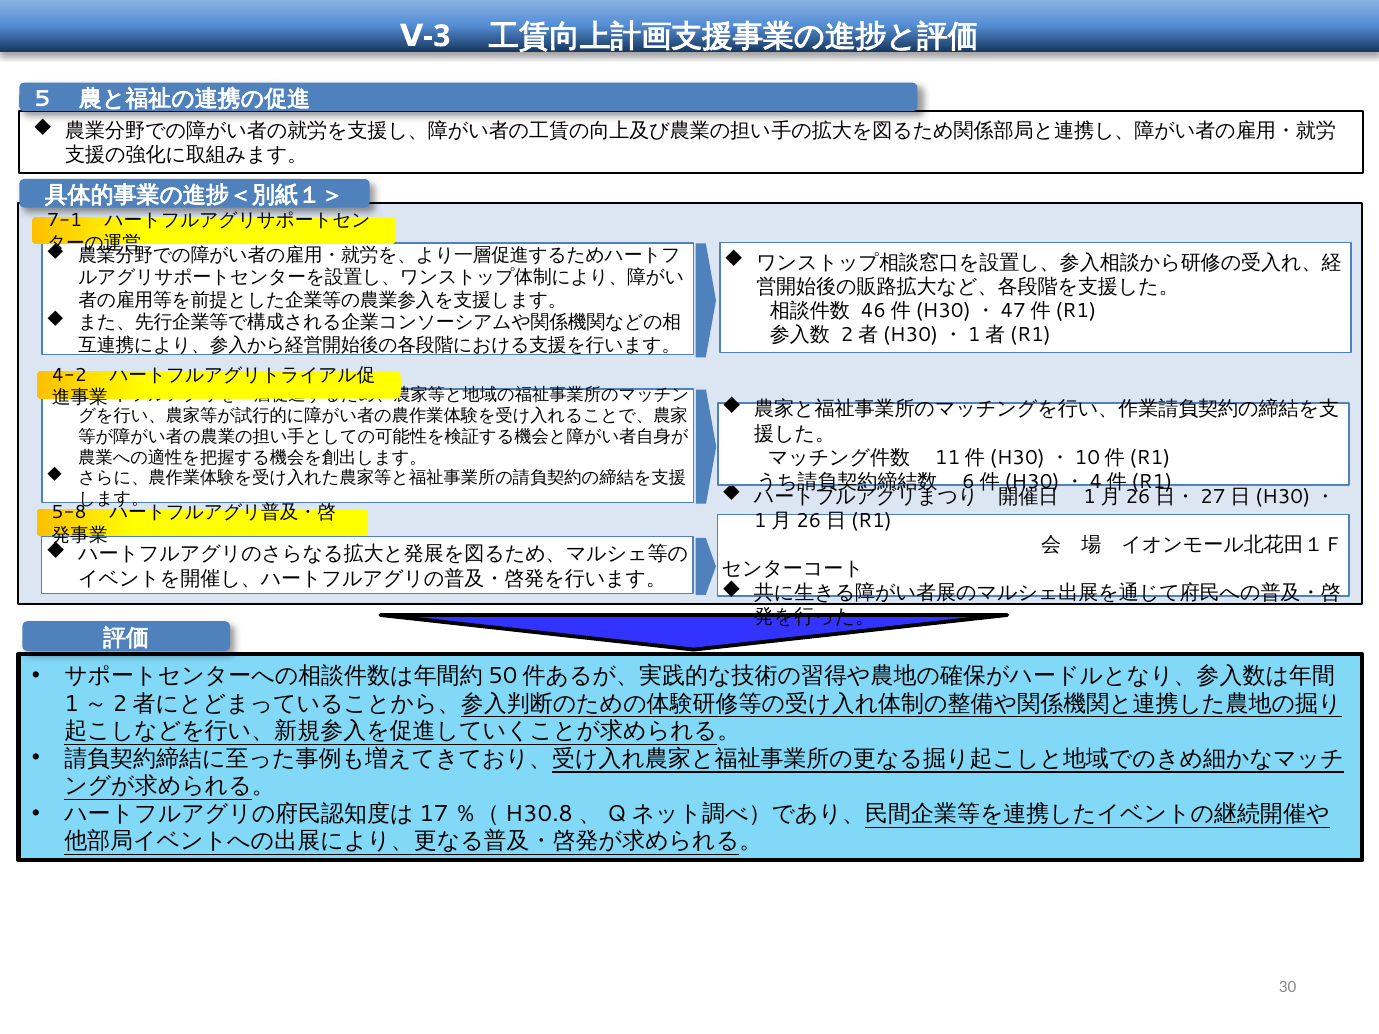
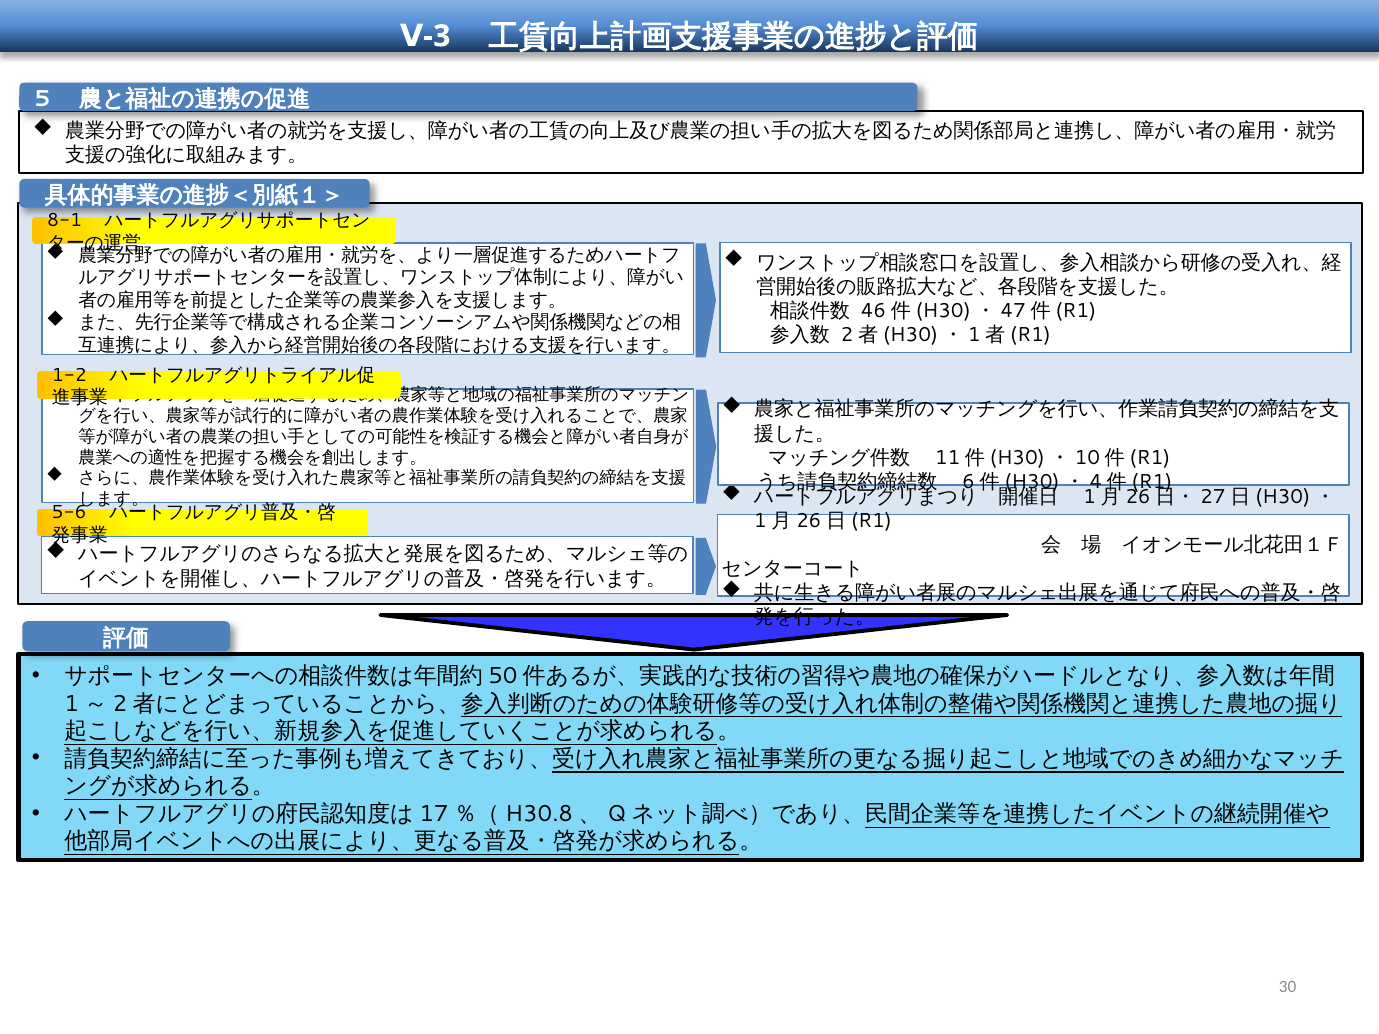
7-1: 7-1 -> 8-1 (65, 221)
4-2: 4-2 -> 1-2 (69, 375)
5-8: 5-8 -> 5-6 (69, 513)
